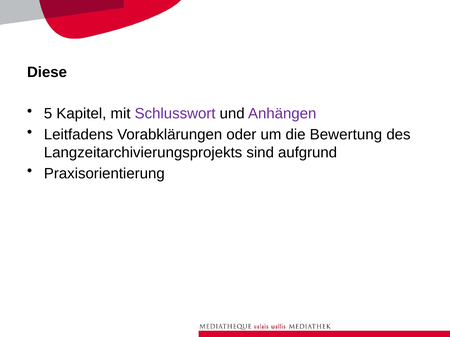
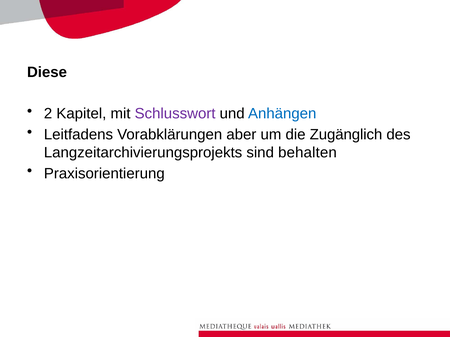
5: 5 -> 2 (48, 114)
Anhängen colour: purple -> blue (282, 114)
oder: oder -> aber (241, 135)
Bewertung: Bewertung -> Zugänglich (346, 135)
aufgrund: aufgrund -> behalten (307, 153)
